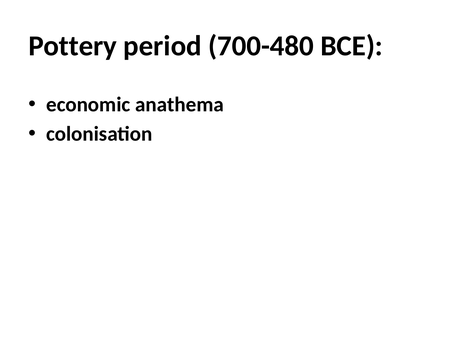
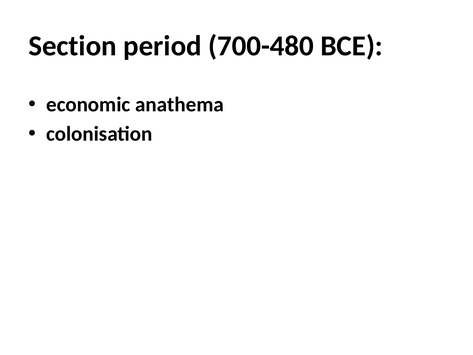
Pottery: Pottery -> Section (73, 46)
